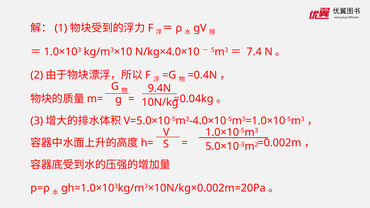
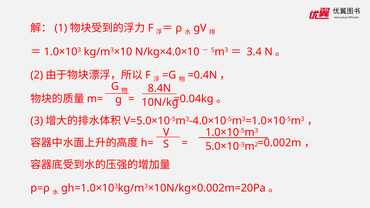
7.4: 7.4 -> 3.4 (254, 52)
9.4N: 9.4N -> 8.4N (159, 88)
